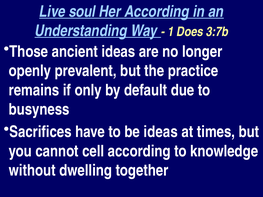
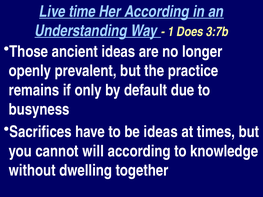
soul: soul -> time (82, 12)
cell: cell -> will (93, 151)
